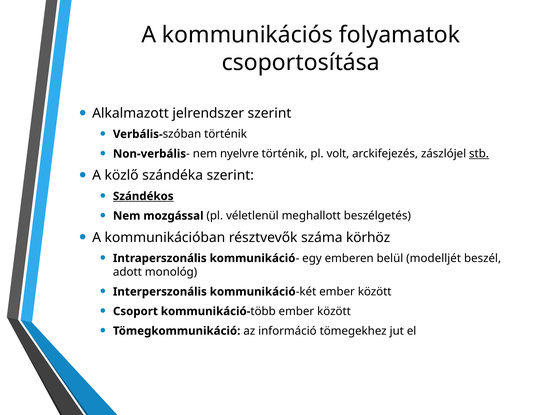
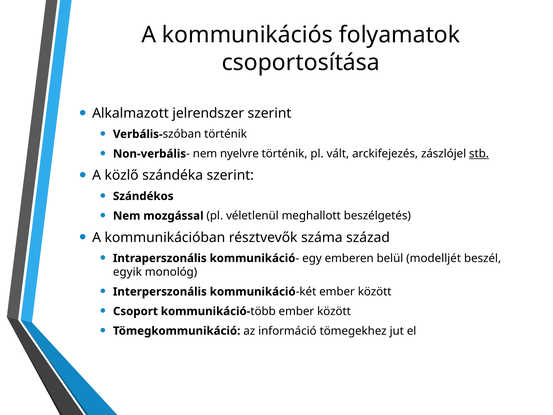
volt: volt -> vált (338, 154)
Szándékos underline: present -> none (143, 196)
körhöz: körhöz -> század (368, 237)
adott: adott -> egyik (127, 272)
